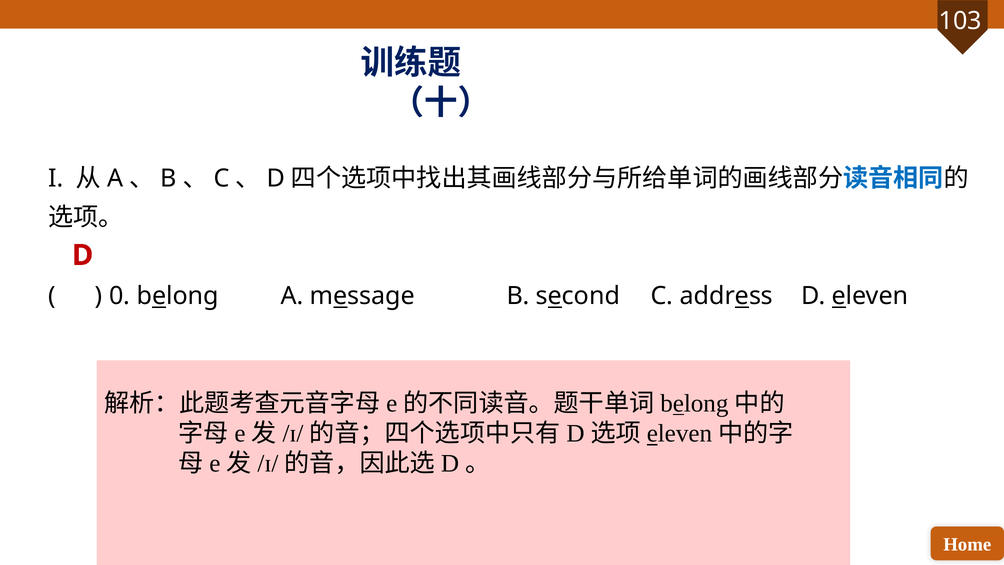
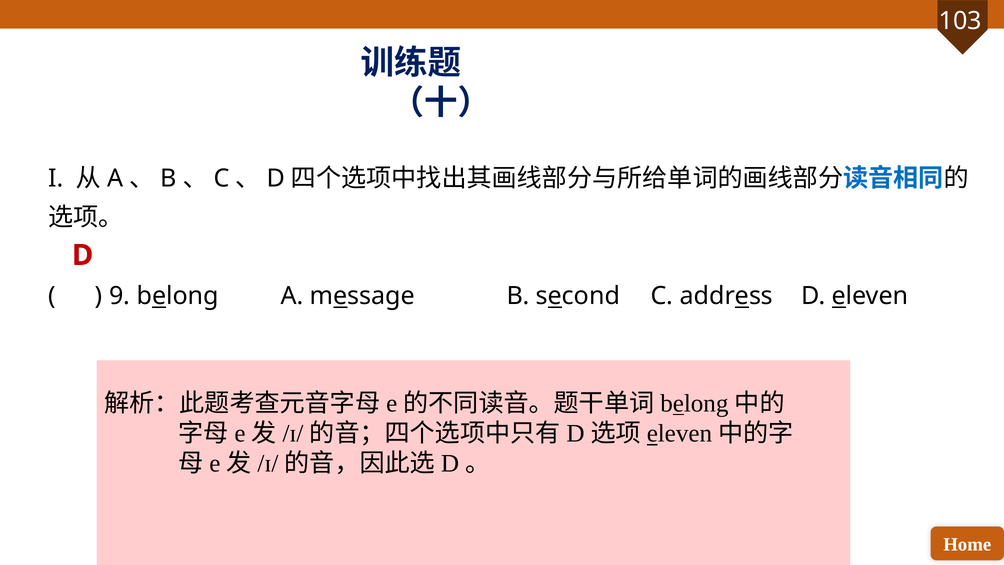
0: 0 -> 9 (120, 296)
